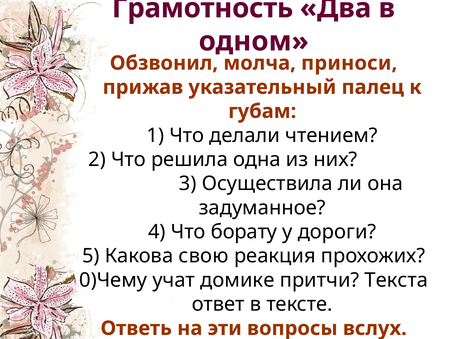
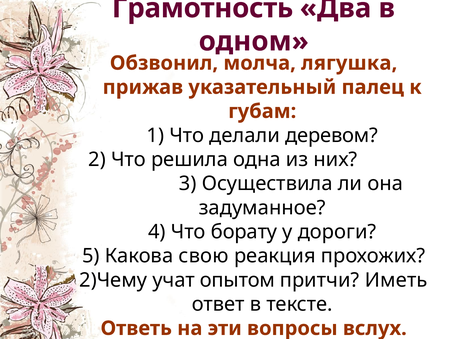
приноси: приноси -> лягушка (349, 63)
чтением: чтением -> деревом (332, 136)
0)Чему: 0)Чему -> 2)Чему (113, 281)
домике: домике -> опытом (237, 281)
Текста: Текста -> Иметь (396, 281)
